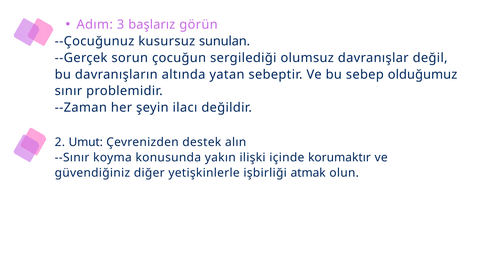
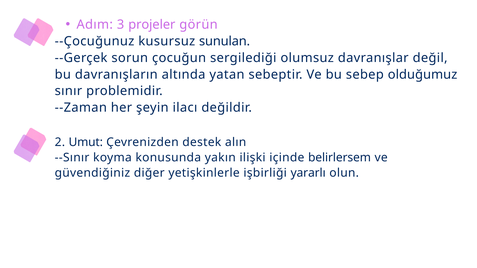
başlarız: başlarız -> projeler (152, 25)
korumaktır: korumaktır -> belirlersem (339, 158)
atmak: atmak -> yararlı (308, 173)
